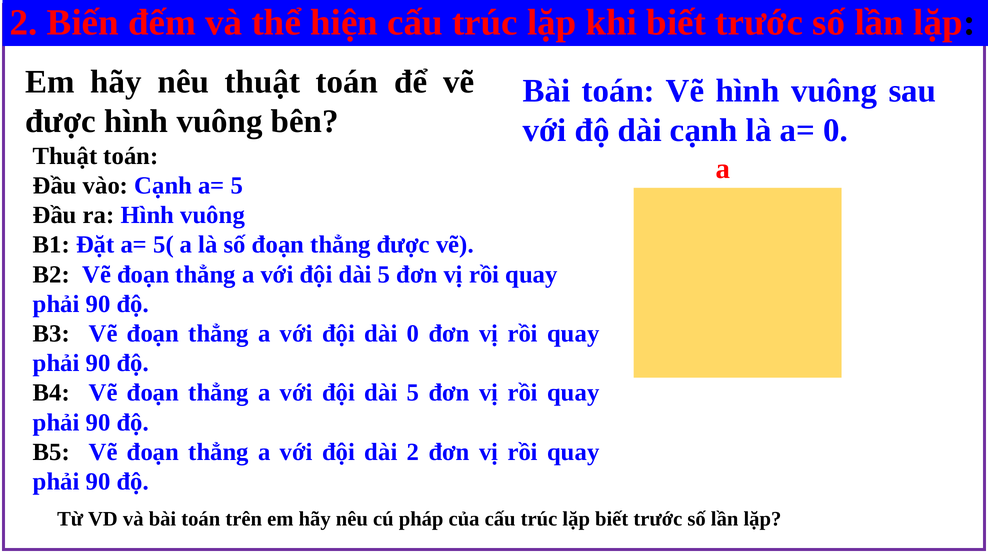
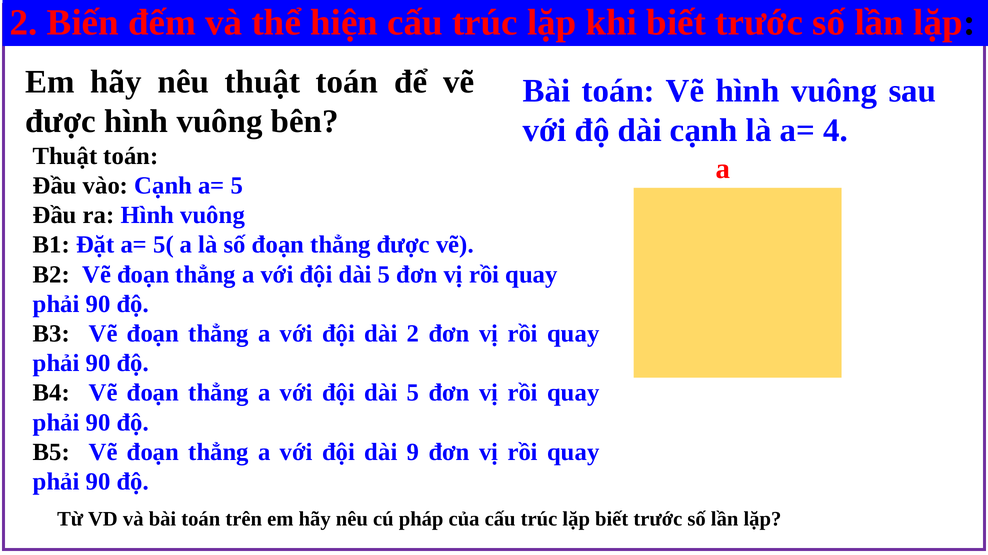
a= 0: 0 -> 4 (836, 131)
dài 0: 0 -> 2 (413, 334)
dài 2: 2 -> 9 (413, 453)
